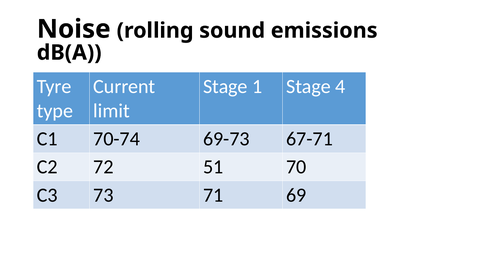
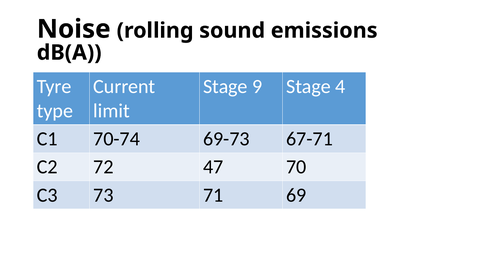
1: 1 -> 9 (257, 86)
51: 51 -> 47 (213, 167)
